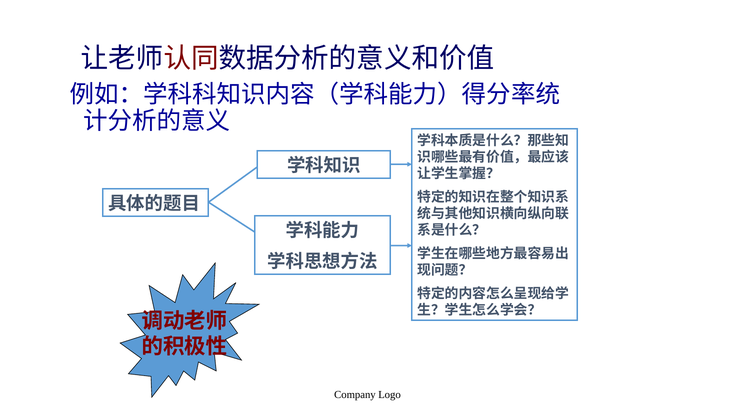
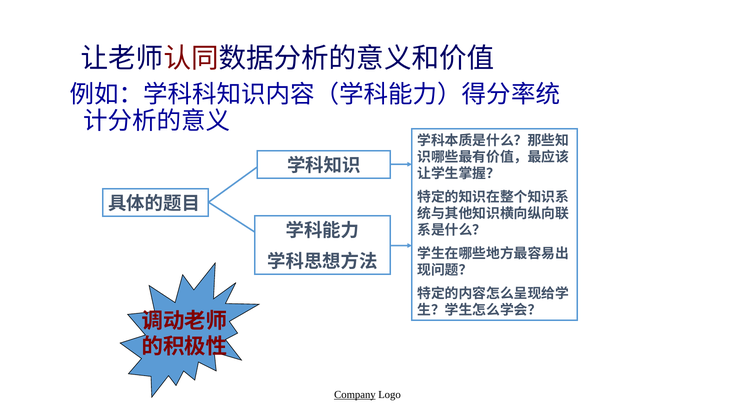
Company underline: none -> present (355, 395)
